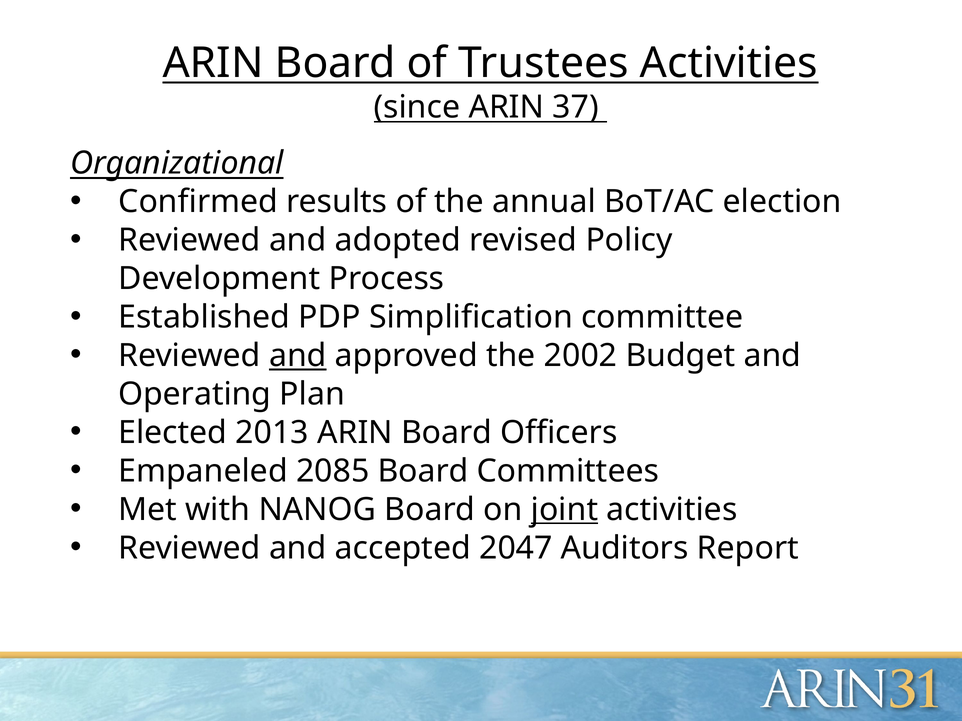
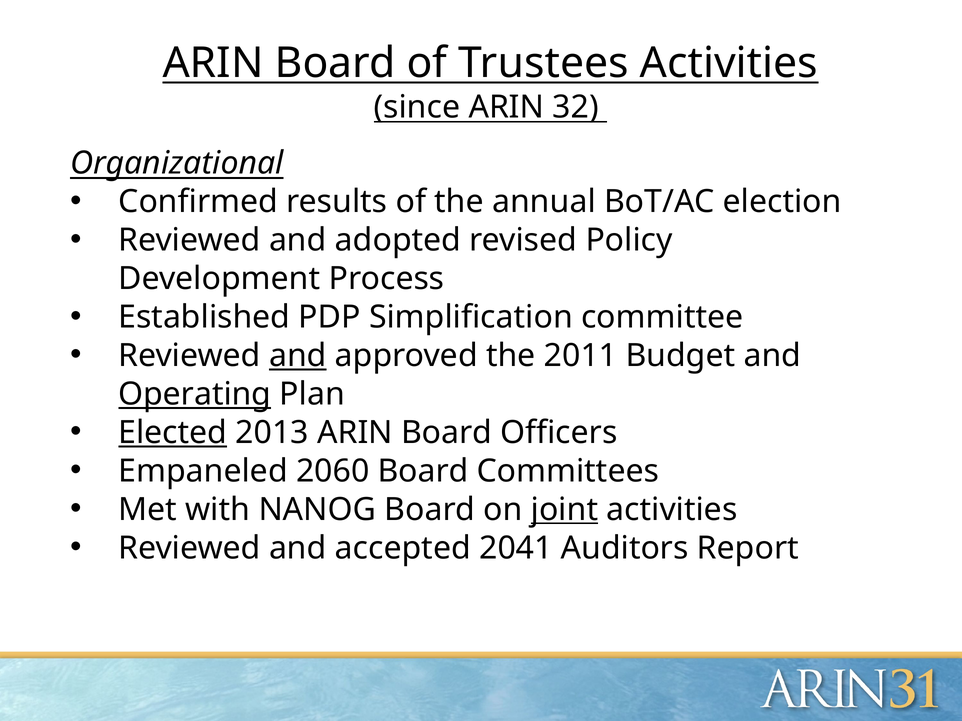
37: 37 -> 32 (576, 107)
2002: 2002 -> 2011 (581, 356)
Operating underline: none -> present (195, 394)
Elected underline: none -> present (173, 433)
2085: 2085 -> 2060 (333, 471)
2047: 2047 -> 2041 (516, 548)
